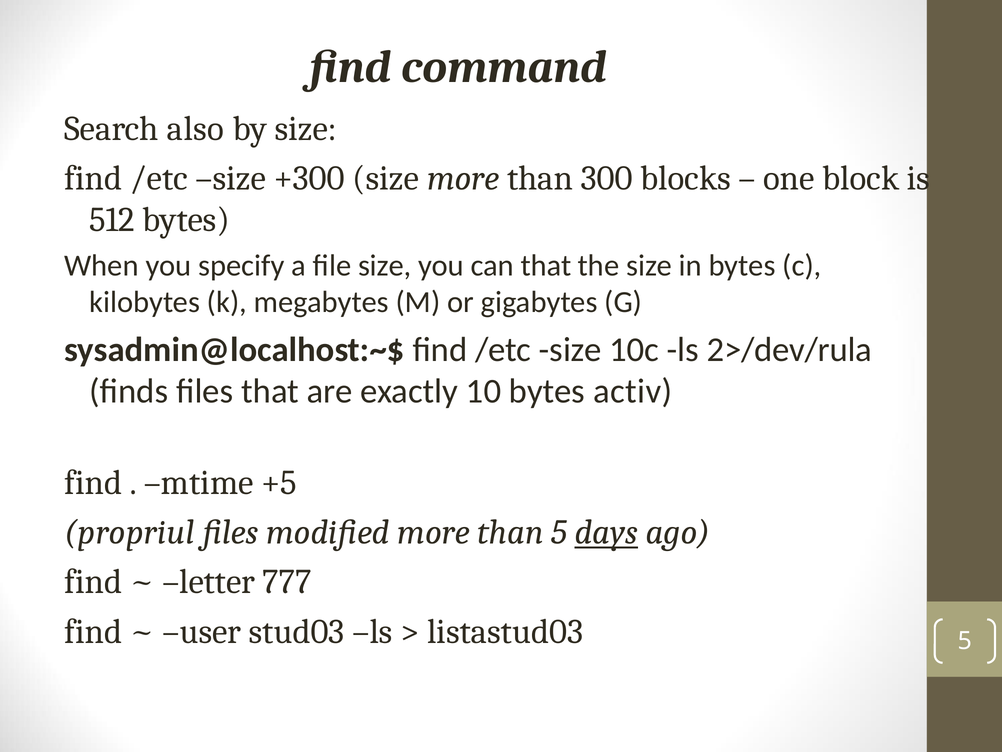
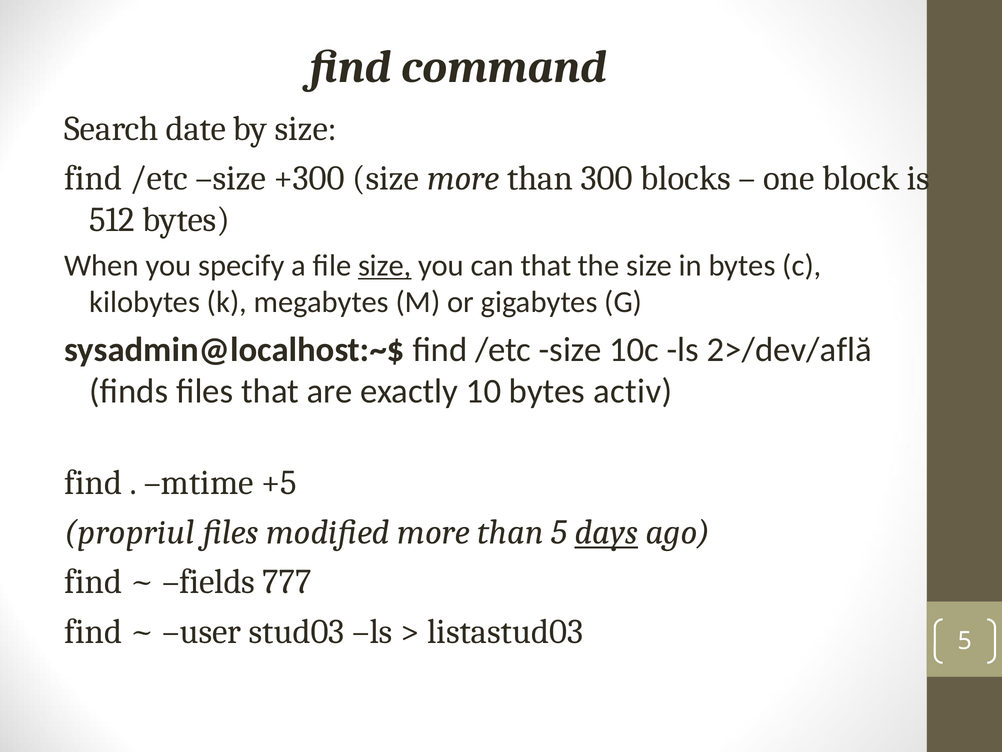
also: also -> date (196, 129)
size underline: none -> present (385, 265)
2>/dev/rula: 2>/dev/rula -> 2>/dev/află (789, 349)
letter: letter -> fields (209, 582)
